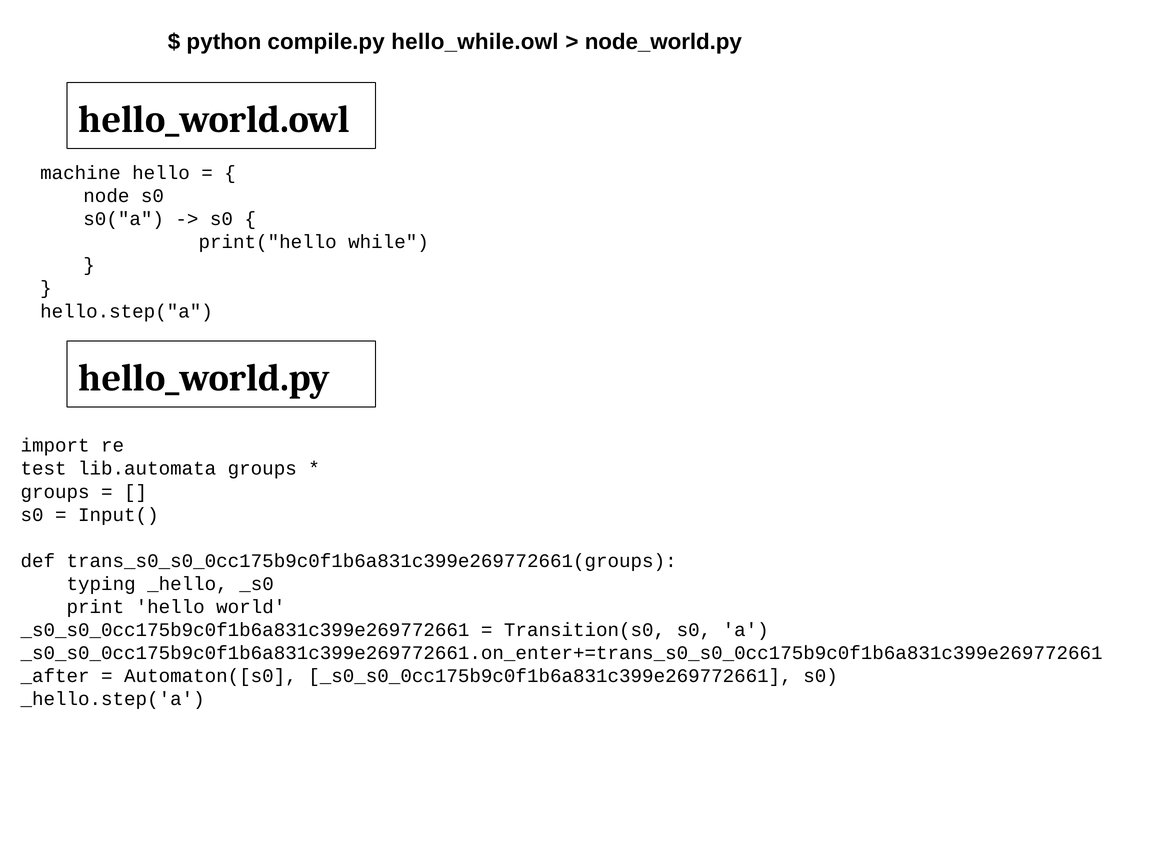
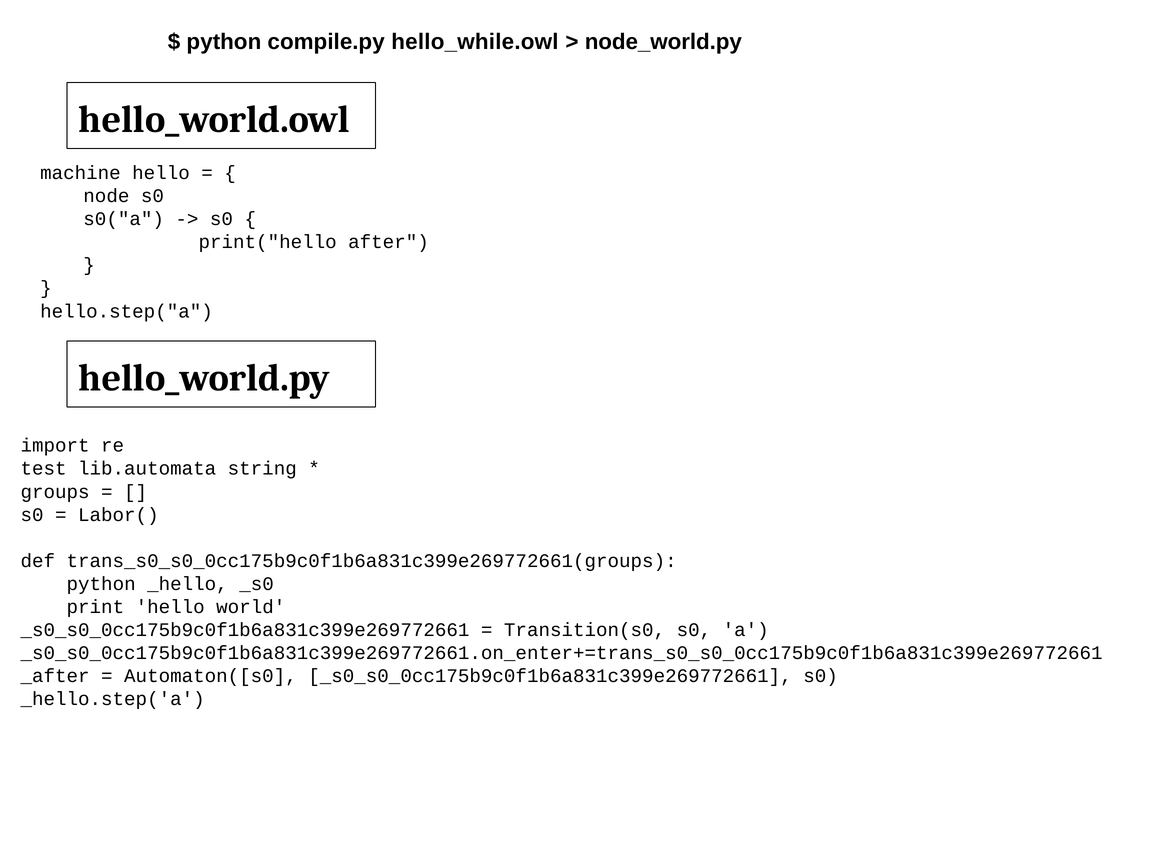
while: while -> after (388, 242)
lib.automata groups: groups -> string (262, 469)
Input(: Input( -> Labor( (118, 515)
typing: typing -> python (101, 584)
